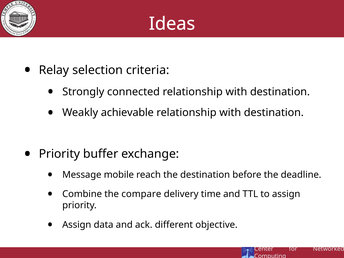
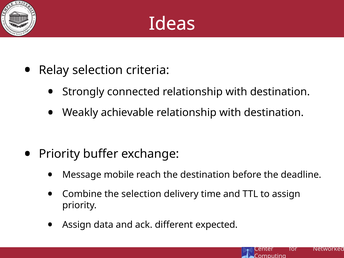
the compare: compare -> selection (141, 194)
objective: objective -> expected (217, 225)
